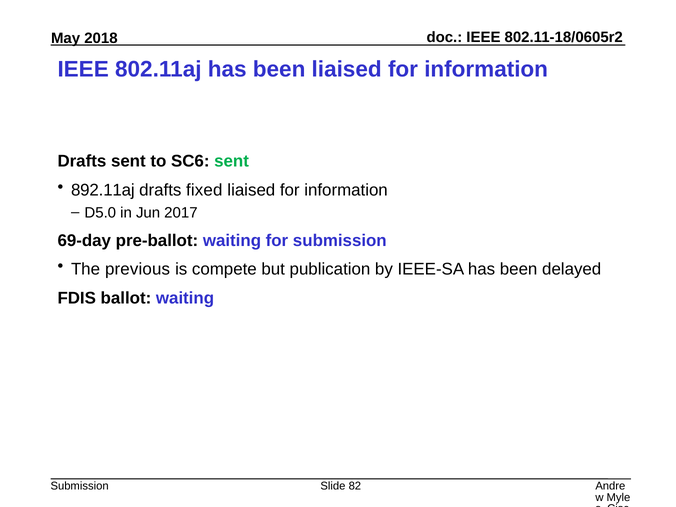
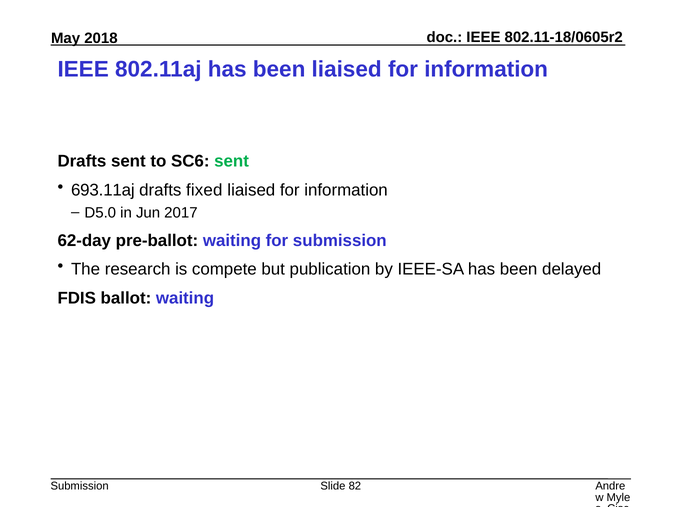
892.11aj: 892.11aj -> 693.11aj (103, 190)
69-day: 69-day -> 62-day (84, 240)
previous: previous -> research (138, 269)
